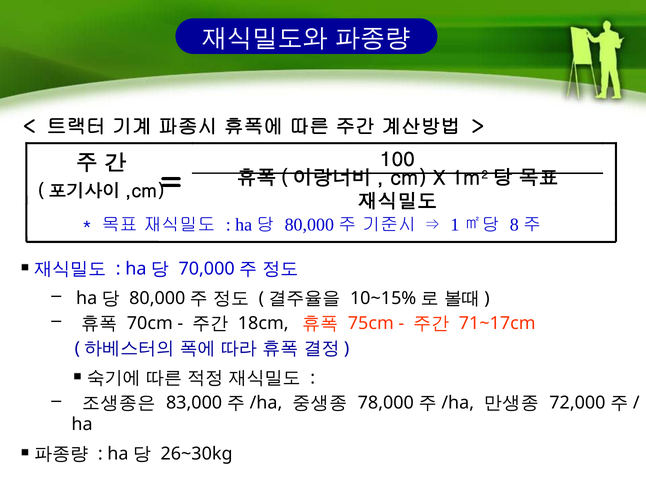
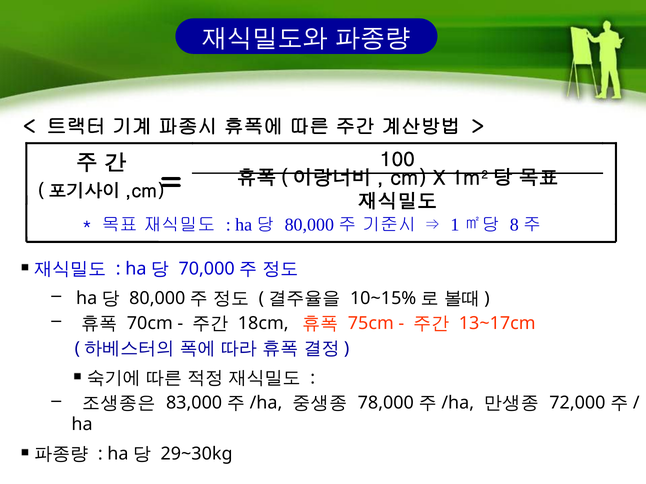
71~17cm: 71~17cm -> 13~17cm (497, 324)
26~30kg: 26~30kg -> 29~30kg (197, 454)
